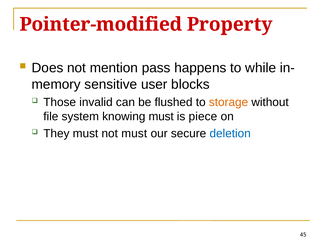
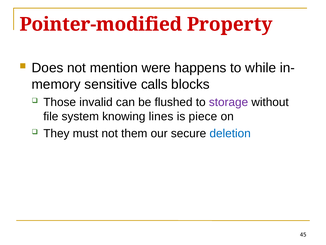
pass: pass -> were (156, 68)
user: user -> calls (154, 84)
storage colour: orange -> purple (229, 102)
knowing must: must -> lines (161, 116)
not must: must -> them (134, 133)
